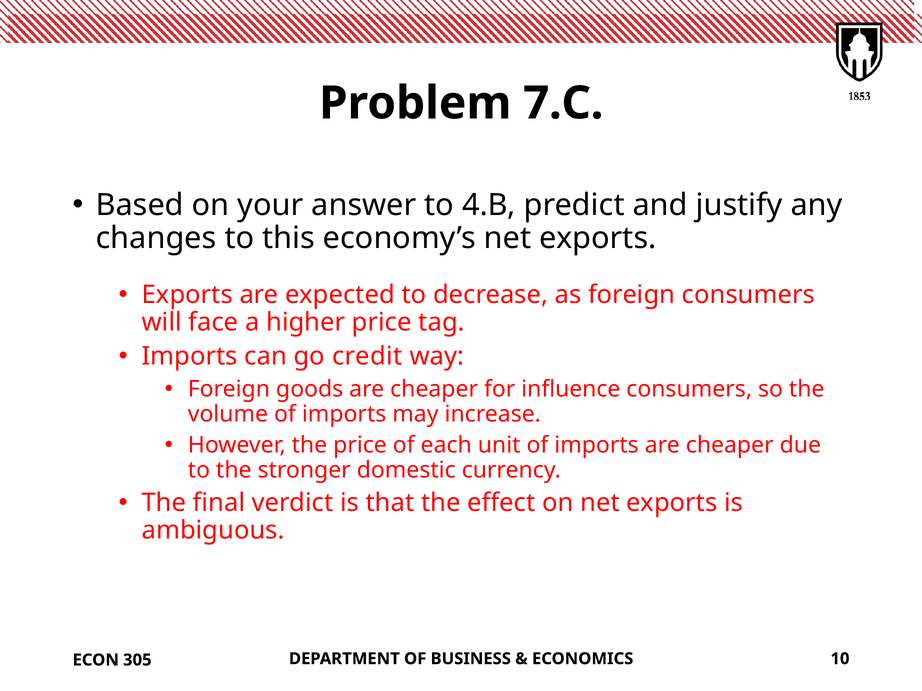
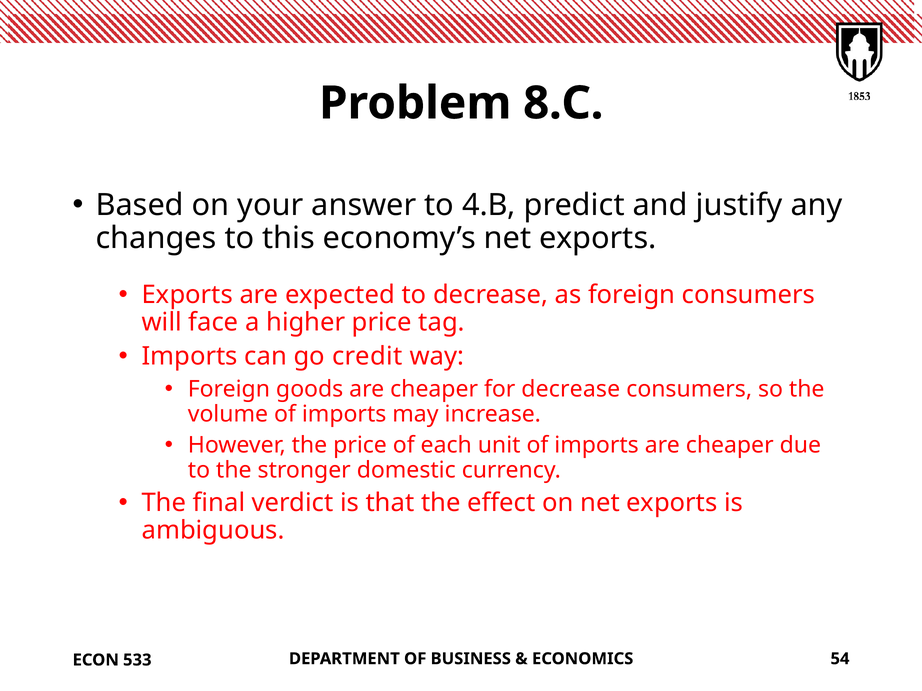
7.C: 7.C -> 8.C (563, 103)
for influence: influence -> decrease (571, 389)
10: 10 -> 54 (840, 659)
305: 305 -> 533 (137, 660)
